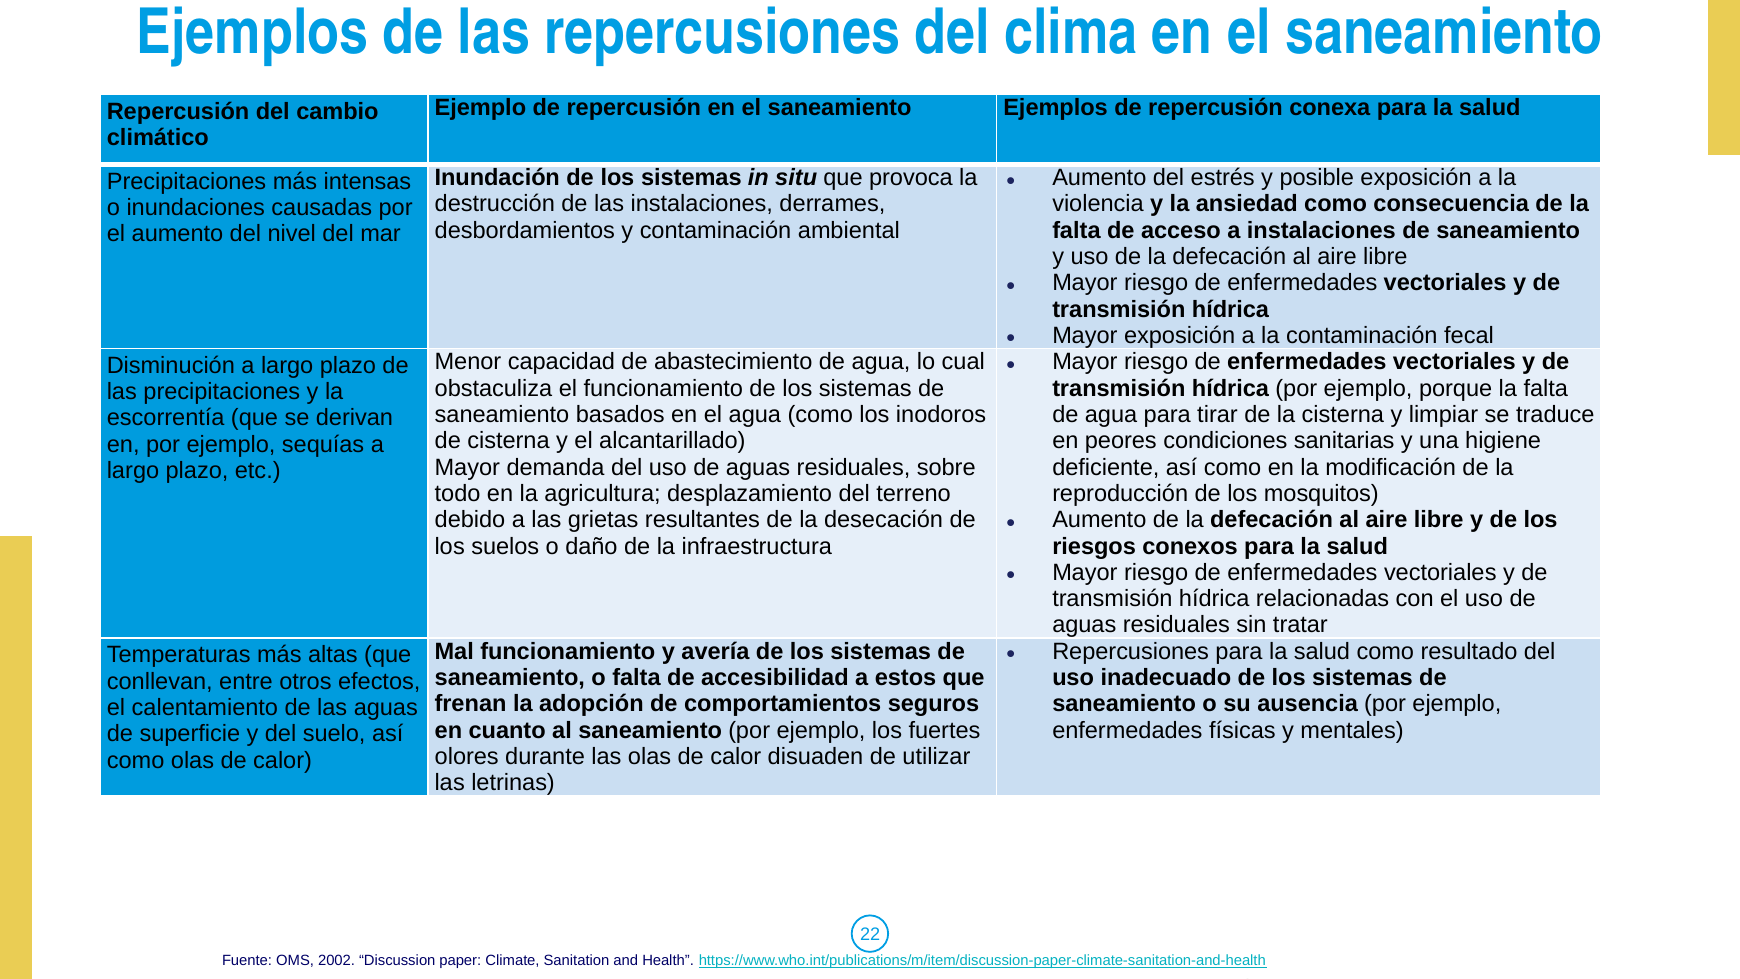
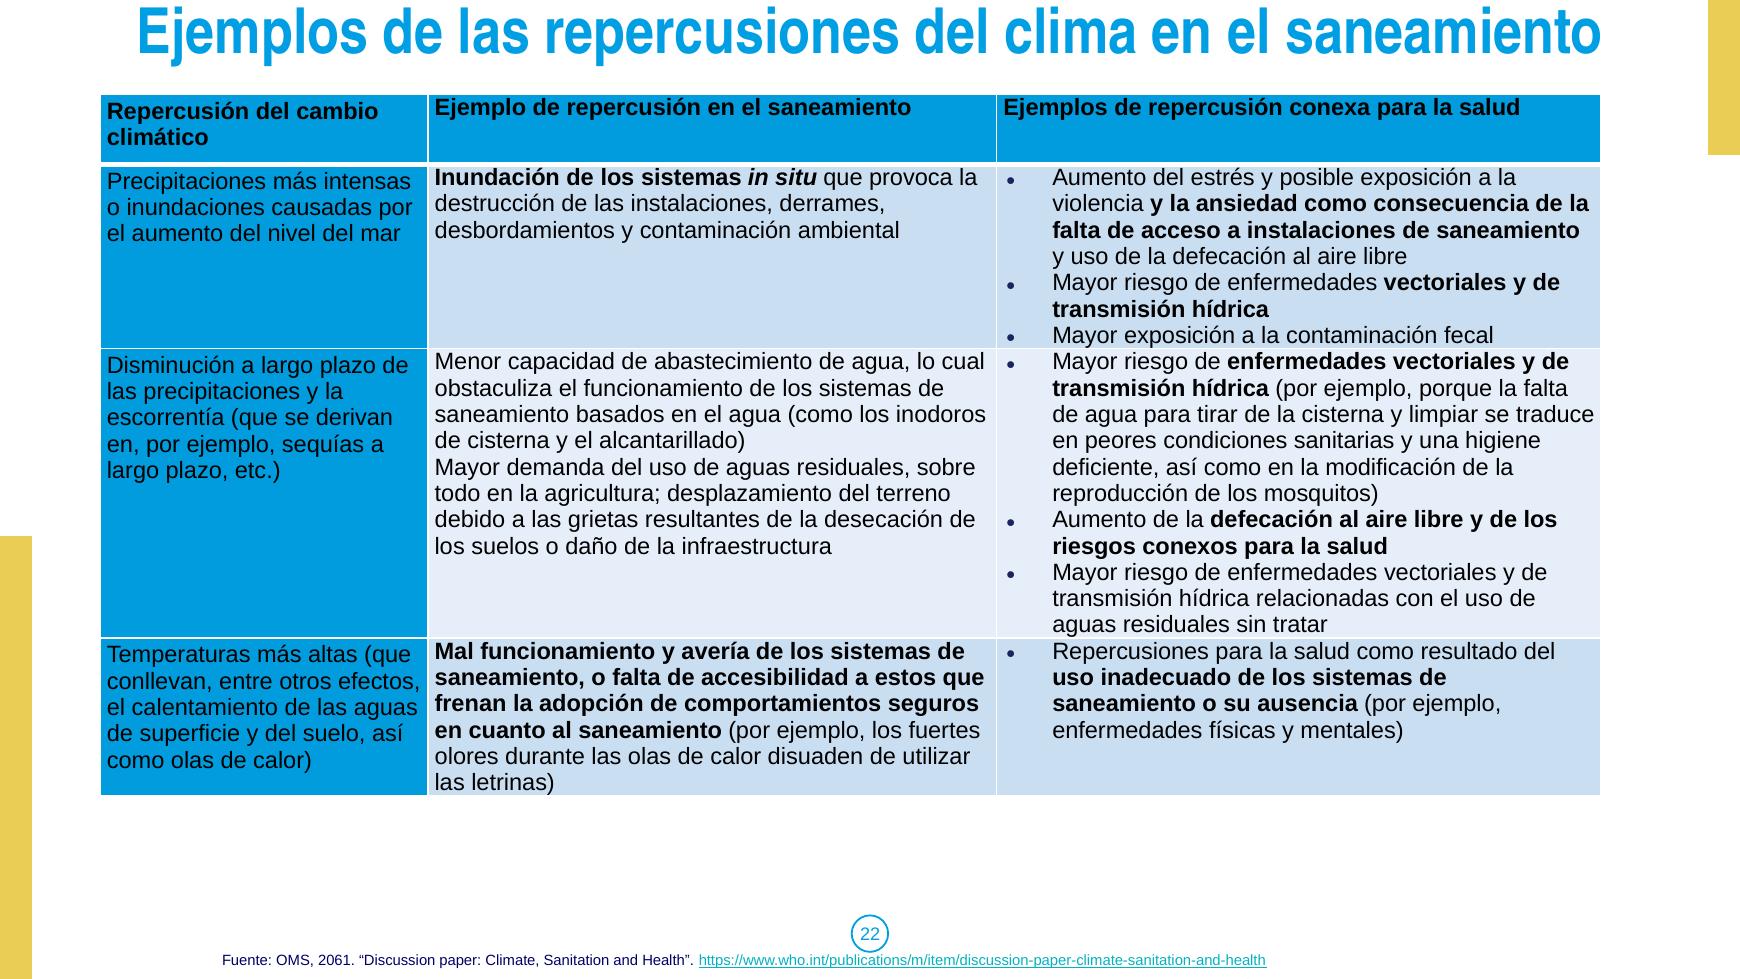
2002: 2002 -> 2061 (337, 960)
